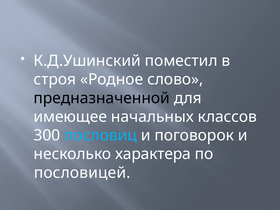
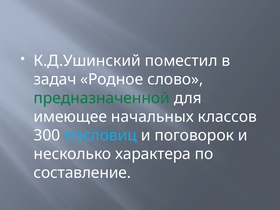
строя: строя -> задач (55, 79)
предназначенной colour: black -> green (102, 98)
пословицей: пословицей -> составление (82, 173)
